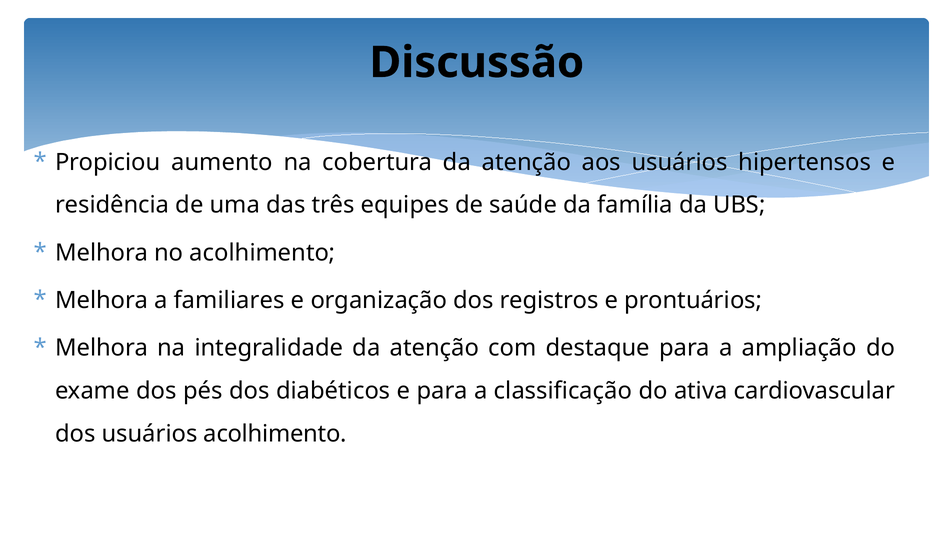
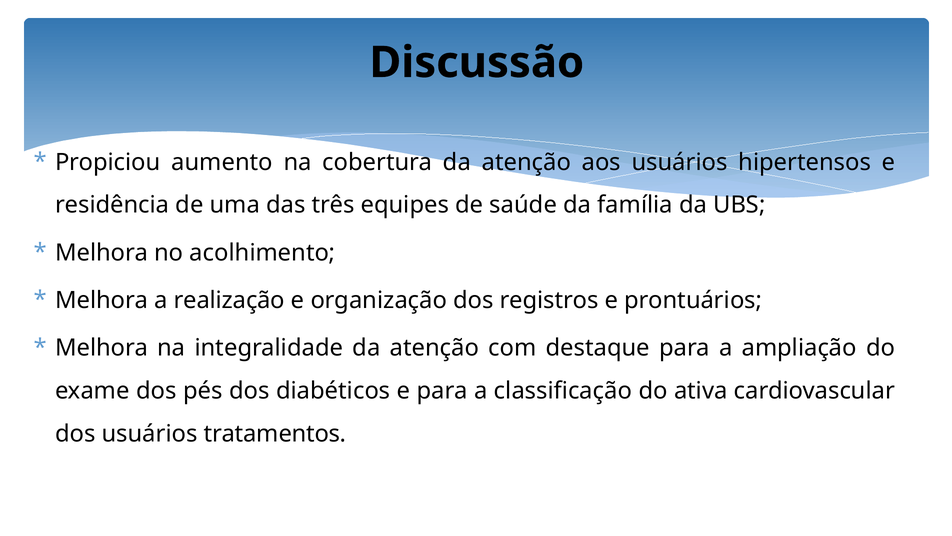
familiares: familiares -> realização (229, 300)
usuários acolhimento: acolhimento -> tratamentos (275, 433)
